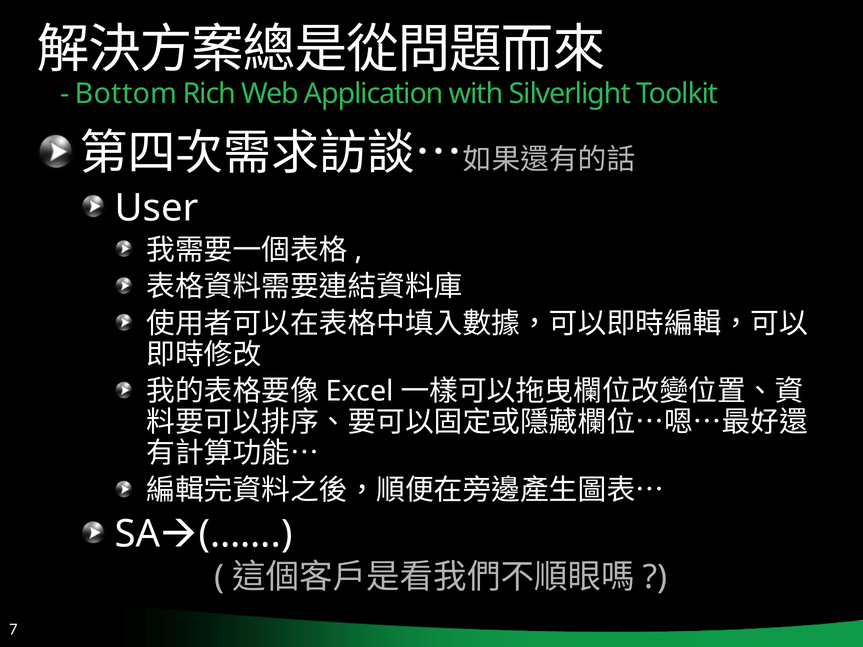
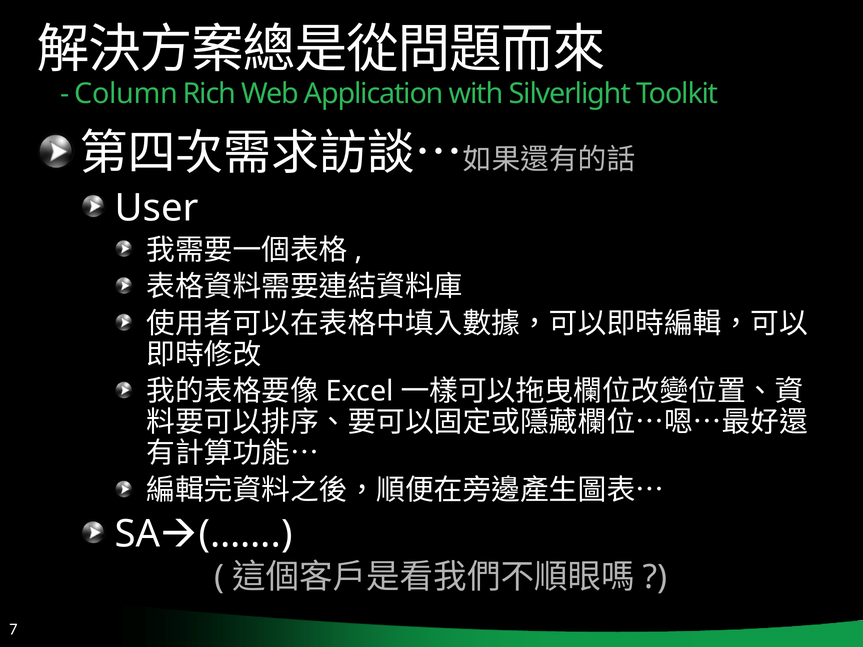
Bottom: Bottom -> Column (126, 94)
